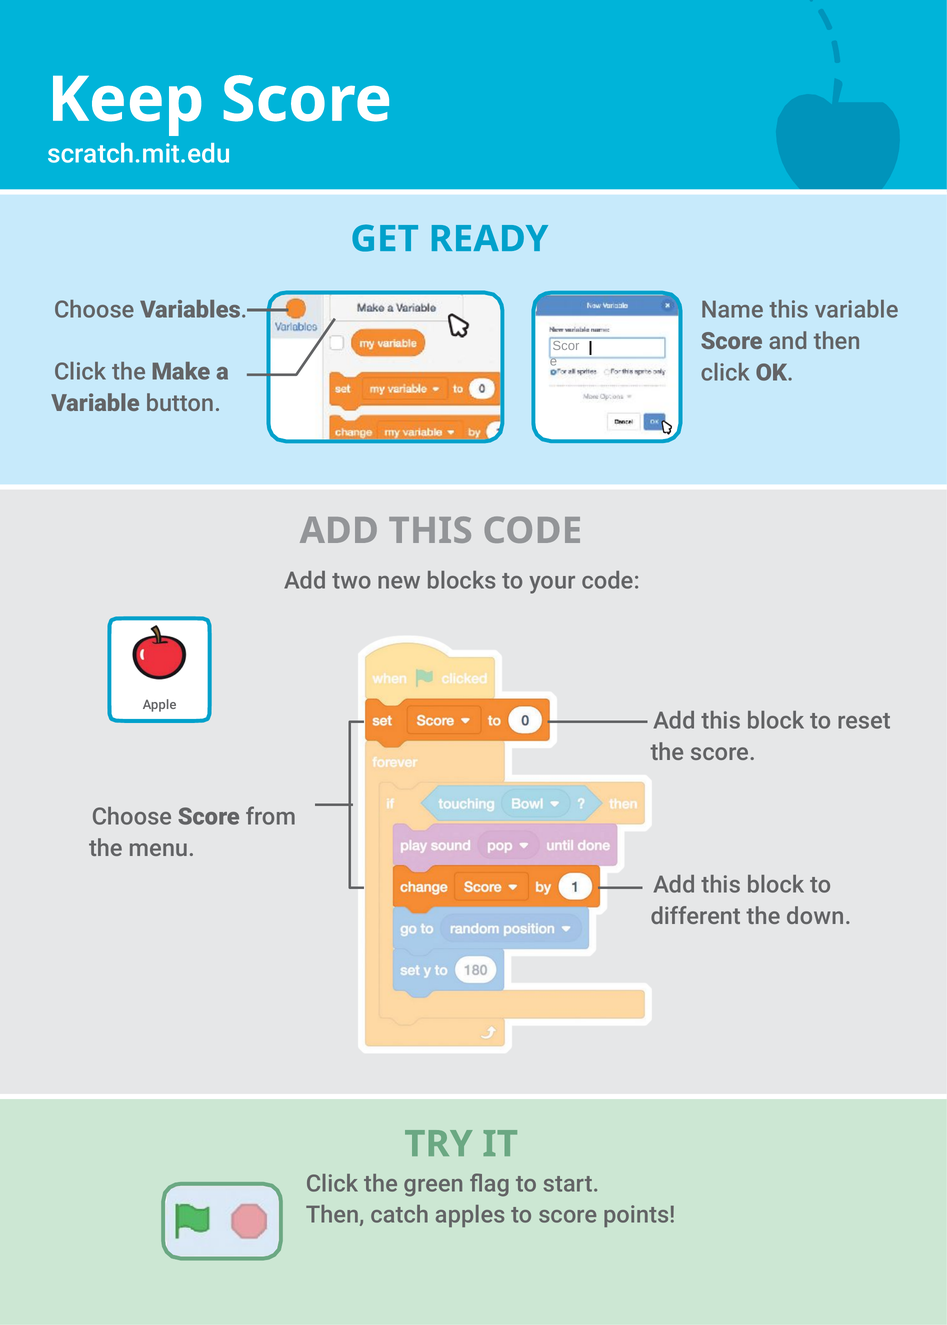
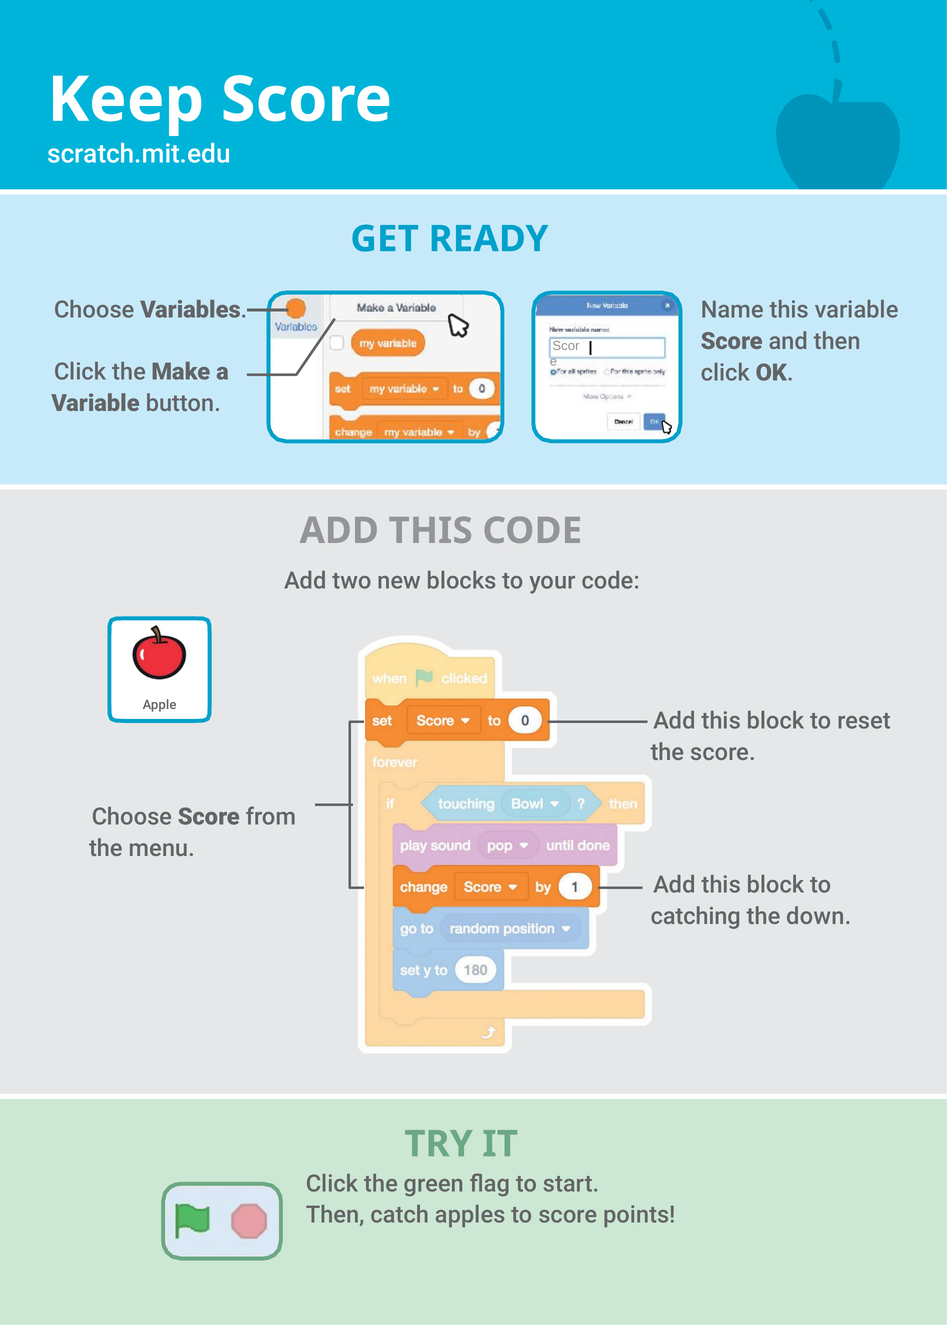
different: different -> catching (696, 917)
